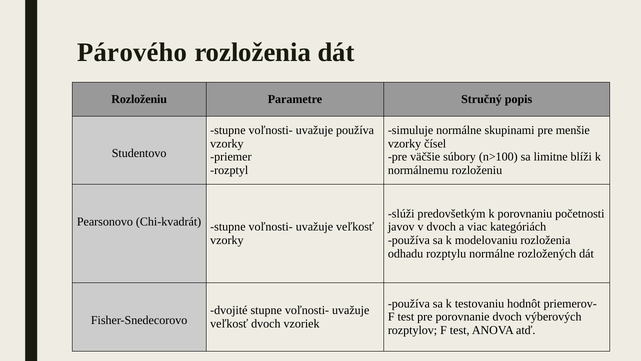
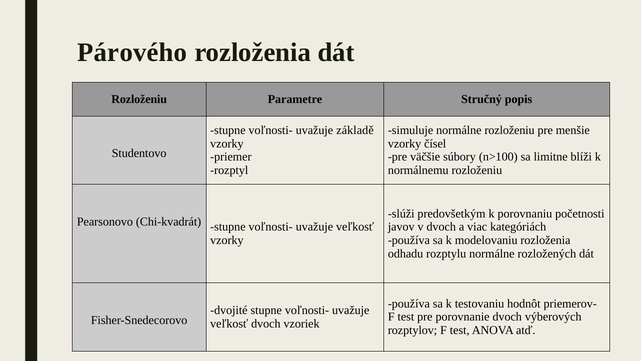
uvažuje používa: používa -> základě (355, 130)
normálne skupinami: skupinami -> rozloženiu (510, 130)
